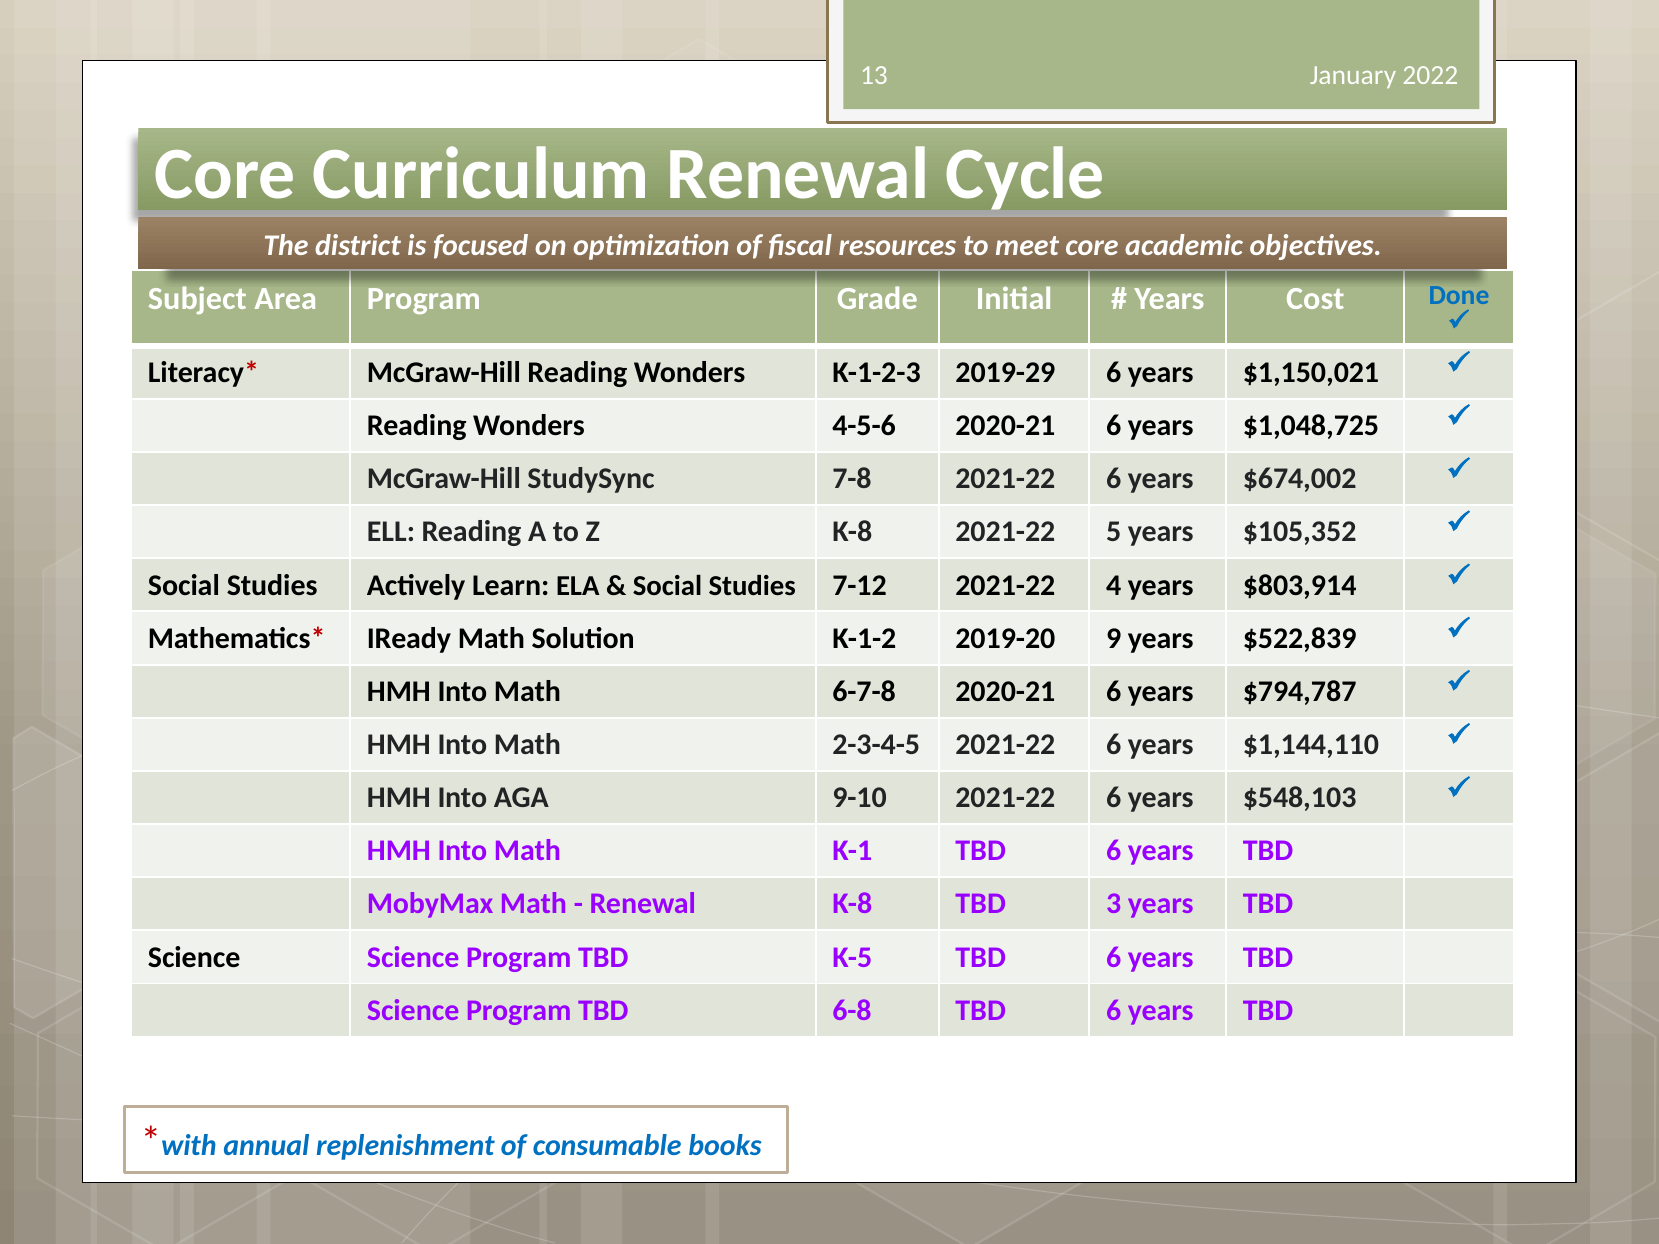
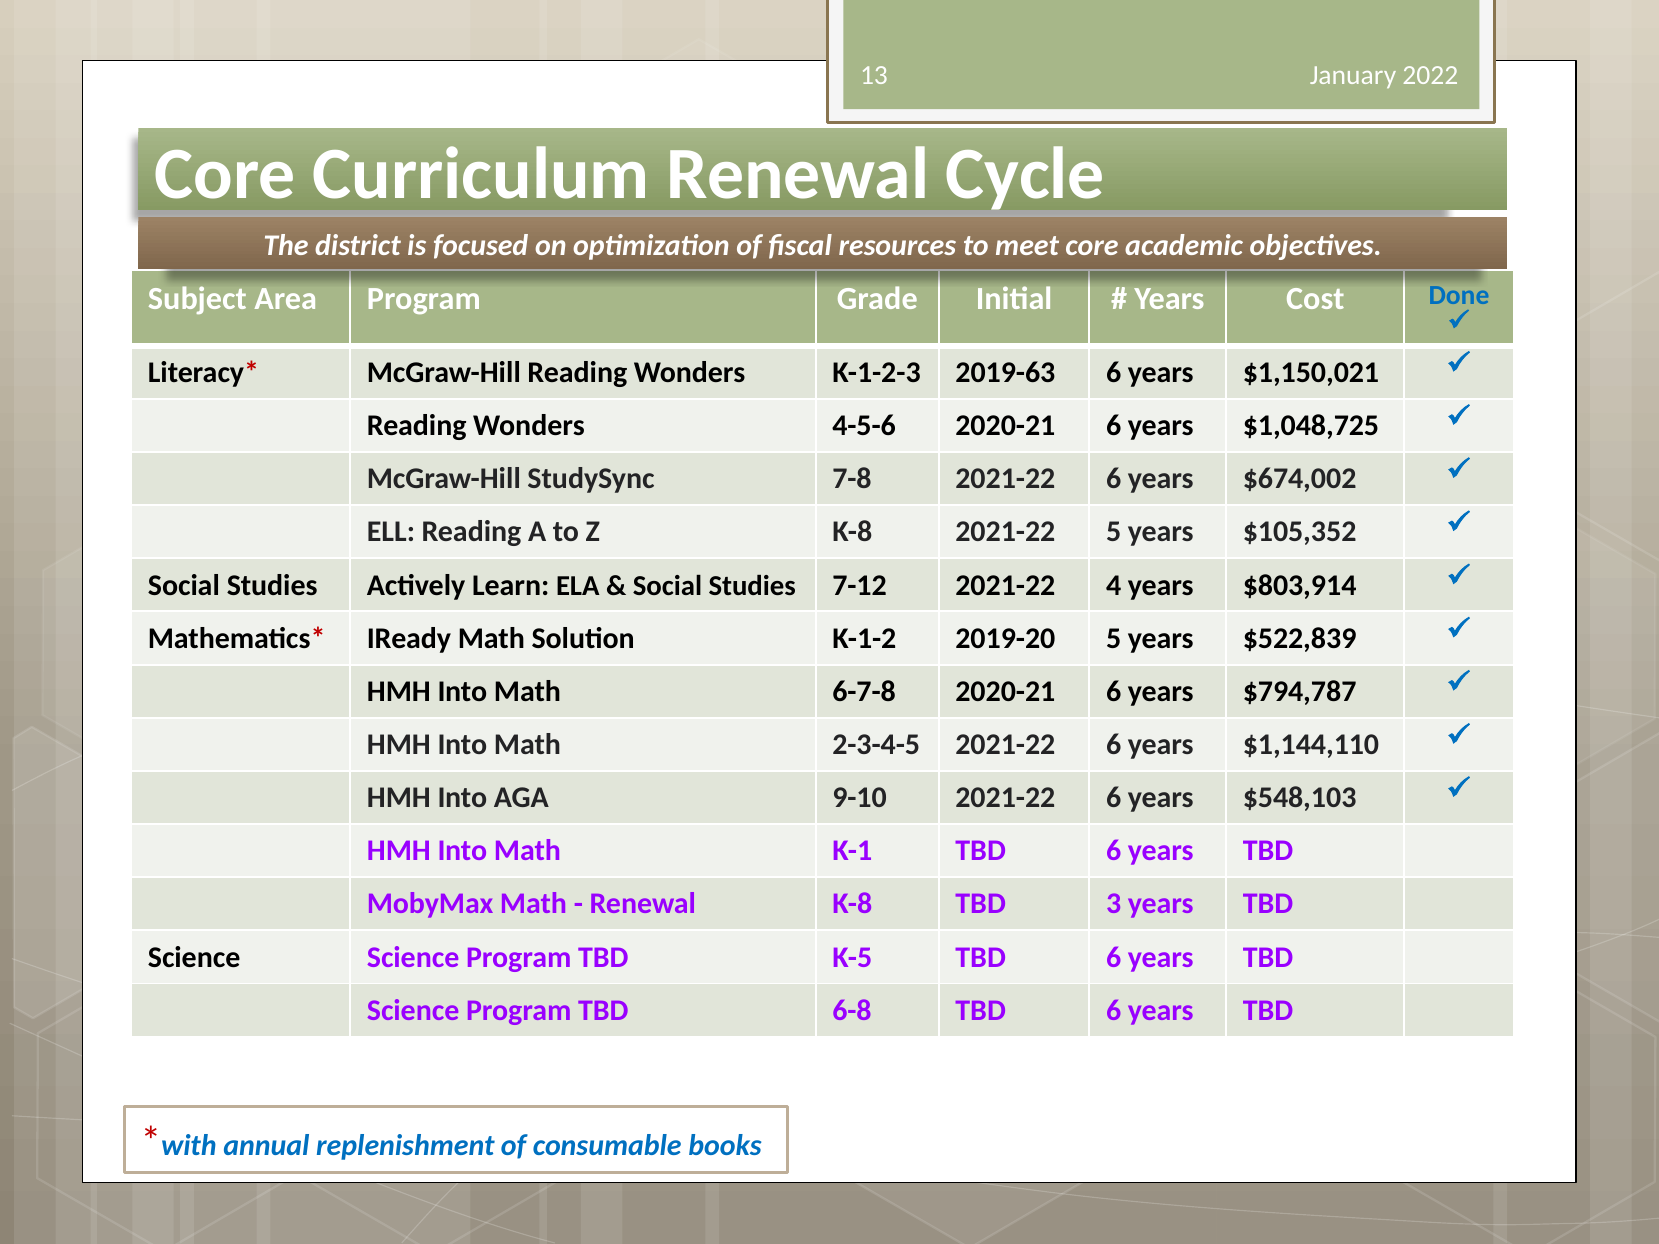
2019-29: 2019-29 -> 2019-63 (1005, 373)
2019-20 9: 9 -> 5 (1114, 638)
